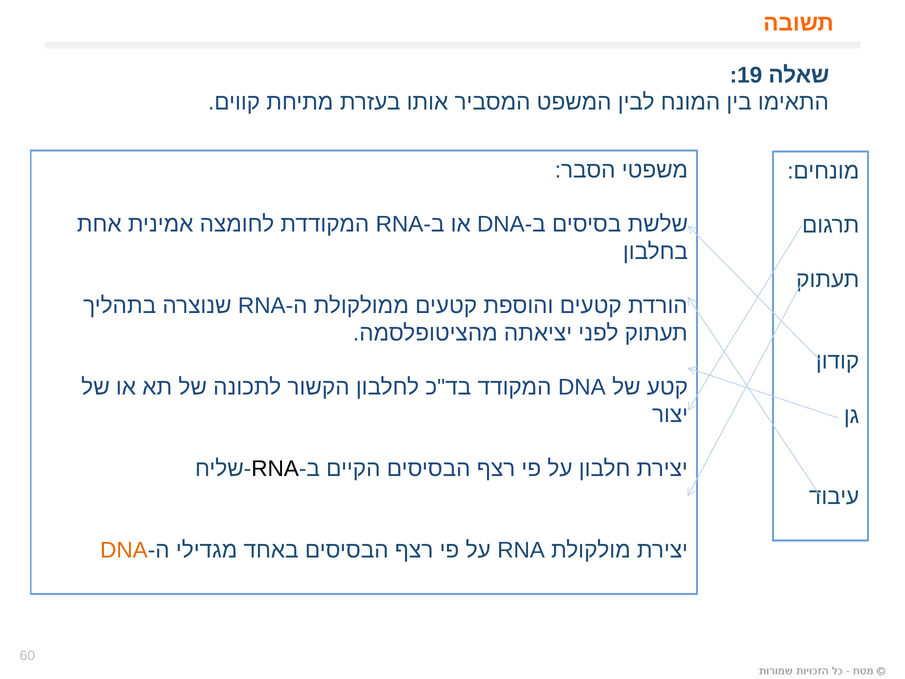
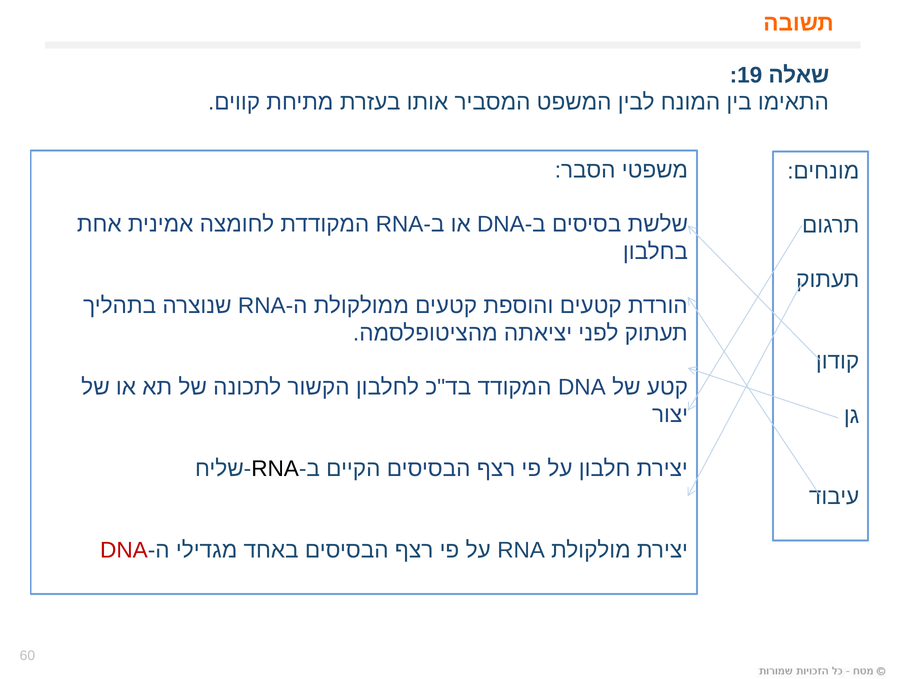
DNA colour: orange -> red (124, 550)
